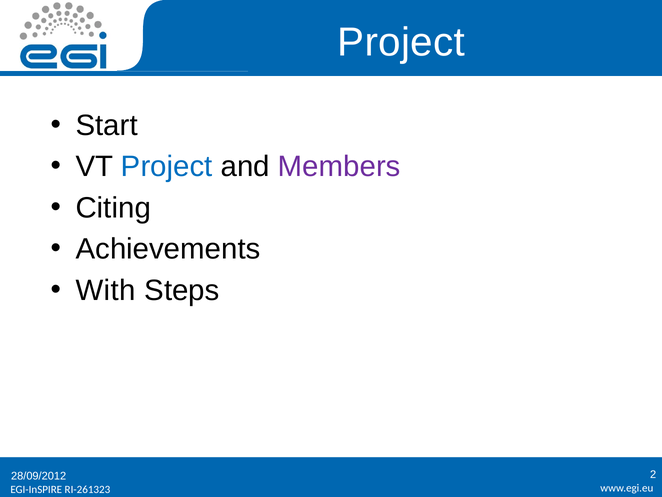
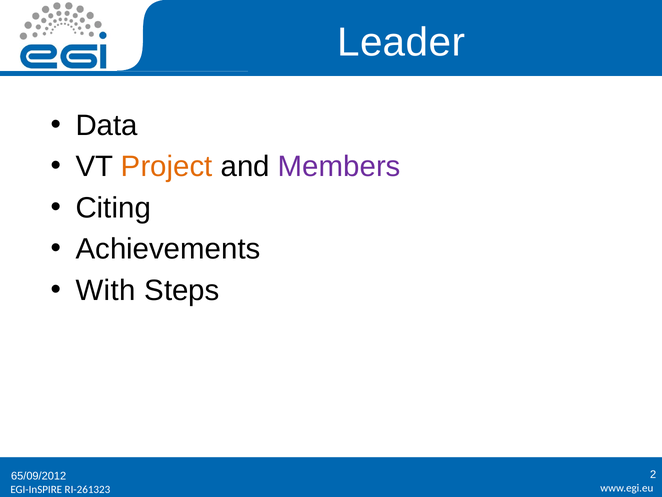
Project: Project -> Leader (401, 43)
Start: Start -> Data (107, 125)
Project colour: blue -> orange (167, 167)
28/09/2012: 28/09/2012 -> 65/09/2012 (39, 476)
